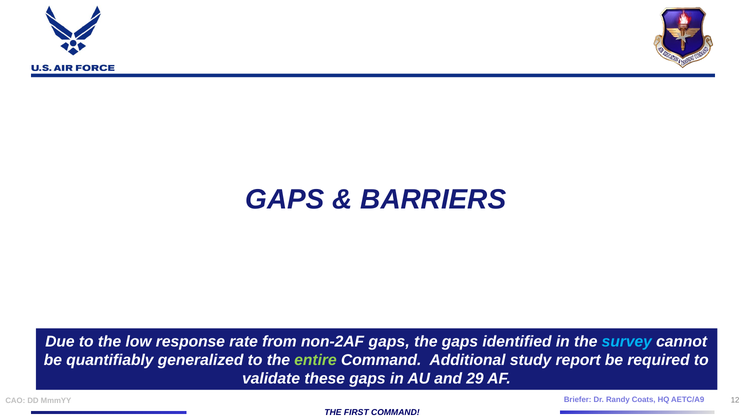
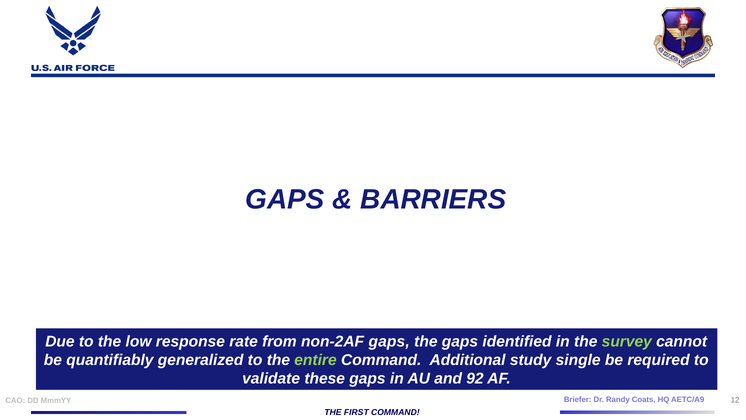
survey colour: light blue -> light green (627, 341)
report: report -> single (578, 360)
29: 29 -> 92 (475, 378)
